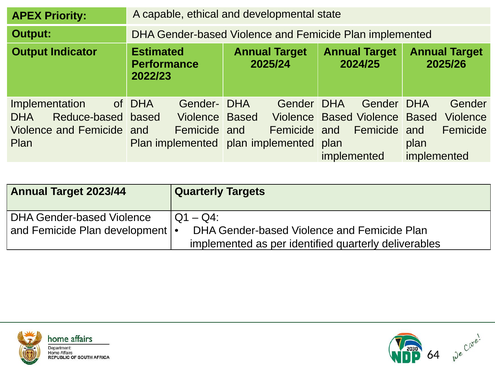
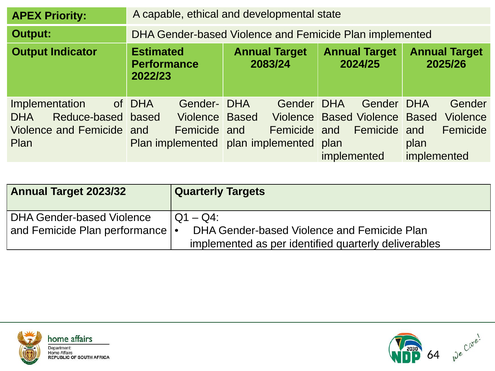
2025/24: 2025/24 -> 2083/24 (270, 64)
2023/44: 2023/44 -> 2023/32 (106, 192)
Plan development: development -> performance (136, 231)
